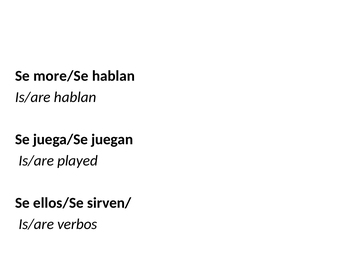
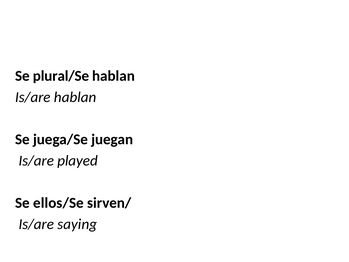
more/Se: more/Se -> plural/Se (61, 76)
verbos: verbos -> saying (77, 224)
